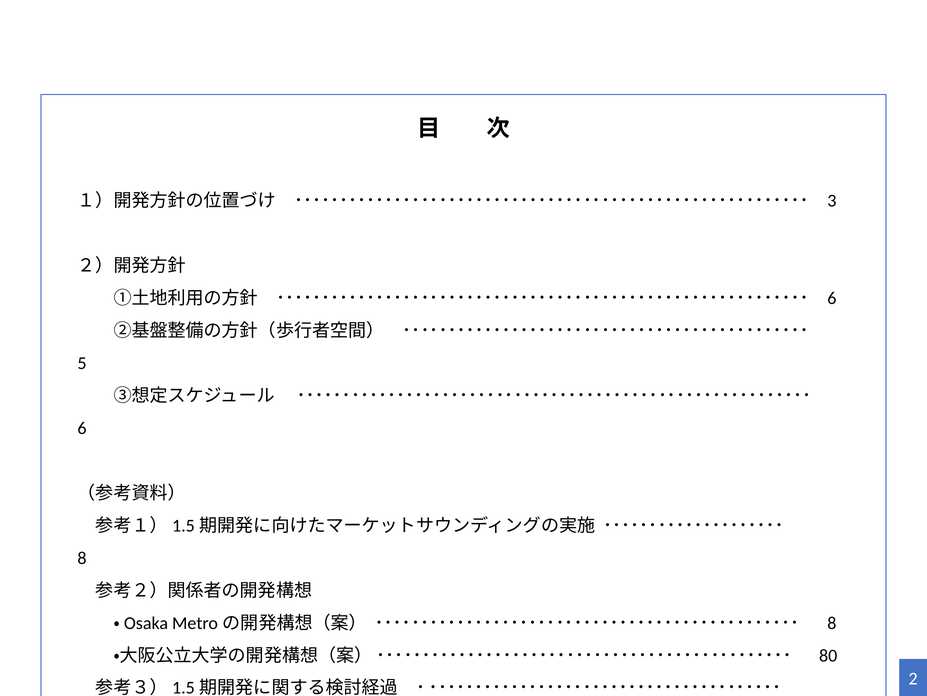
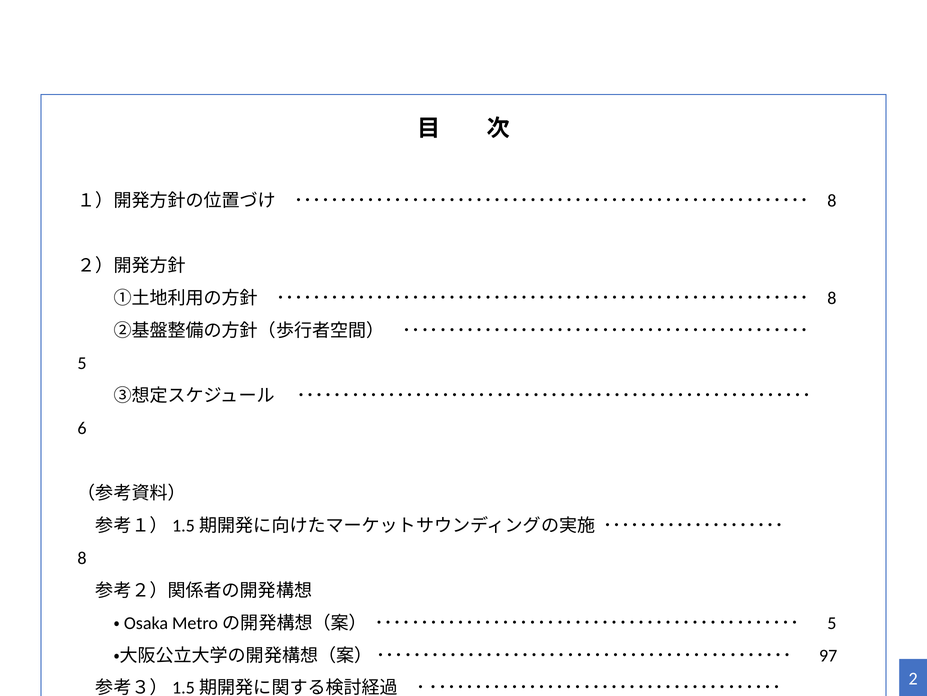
3: 3 -> 8 (832, 201)
6: 6 -> 8 (832, 298)
8: 8 -> 5 (832, 622)
80: 80 -> 97 (828, 655)
